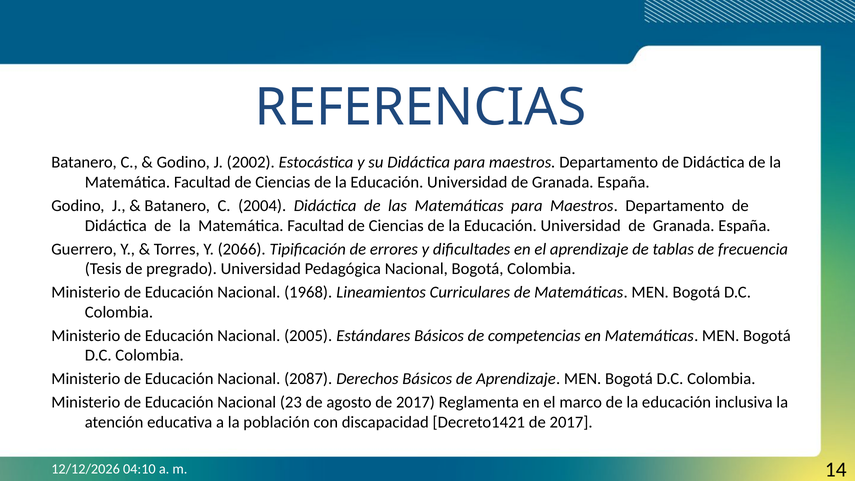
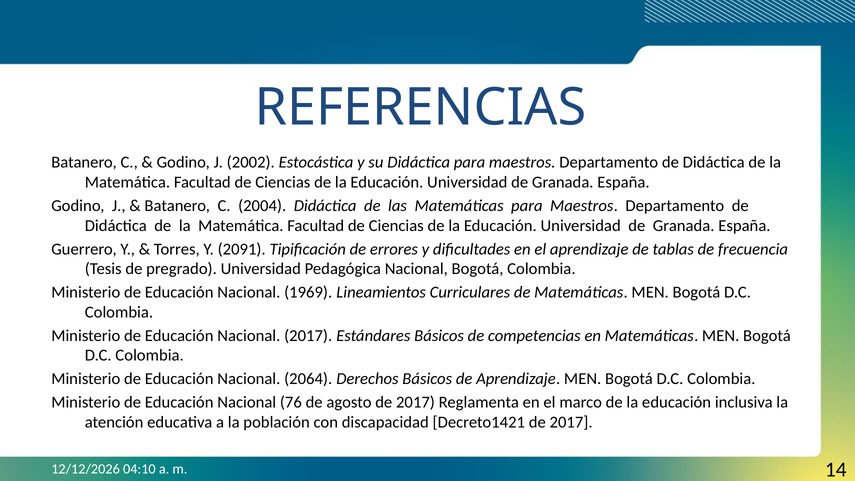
2066: 2066 -> 2091 (242, 249)
1968: 1968 -> 1969 (308, 292)
Nacional 2005: 2005 -> 2017 (308, 336)
2087: 2087 -> 2064 (308, 379)
23: 23 -> 76 (291, 402)
